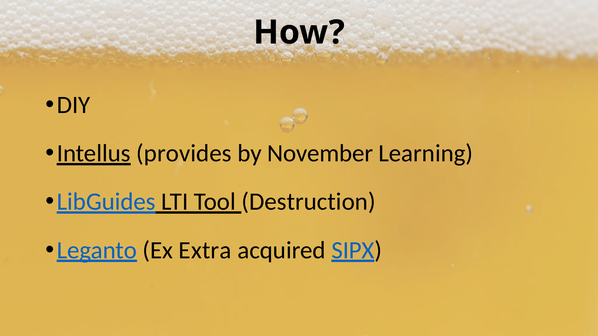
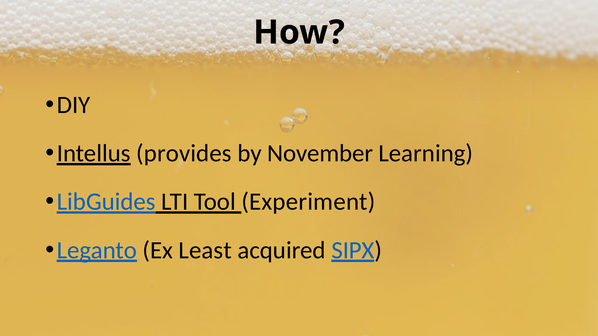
Destruction: Destruction -> Experiment (308, 202)
Extra: Extra -> Least (205, 251)
